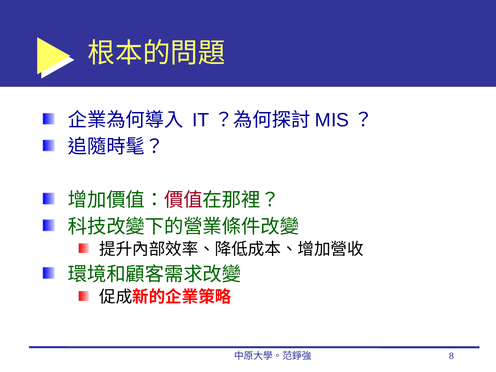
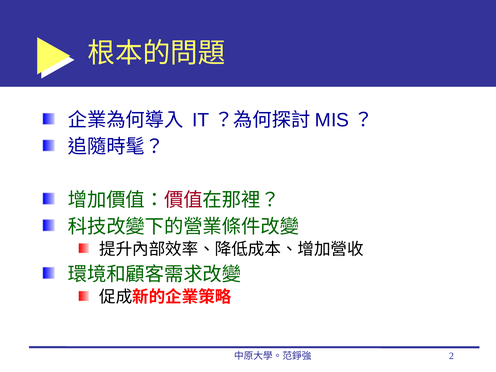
8: 8 -> 2 (451, 356)
